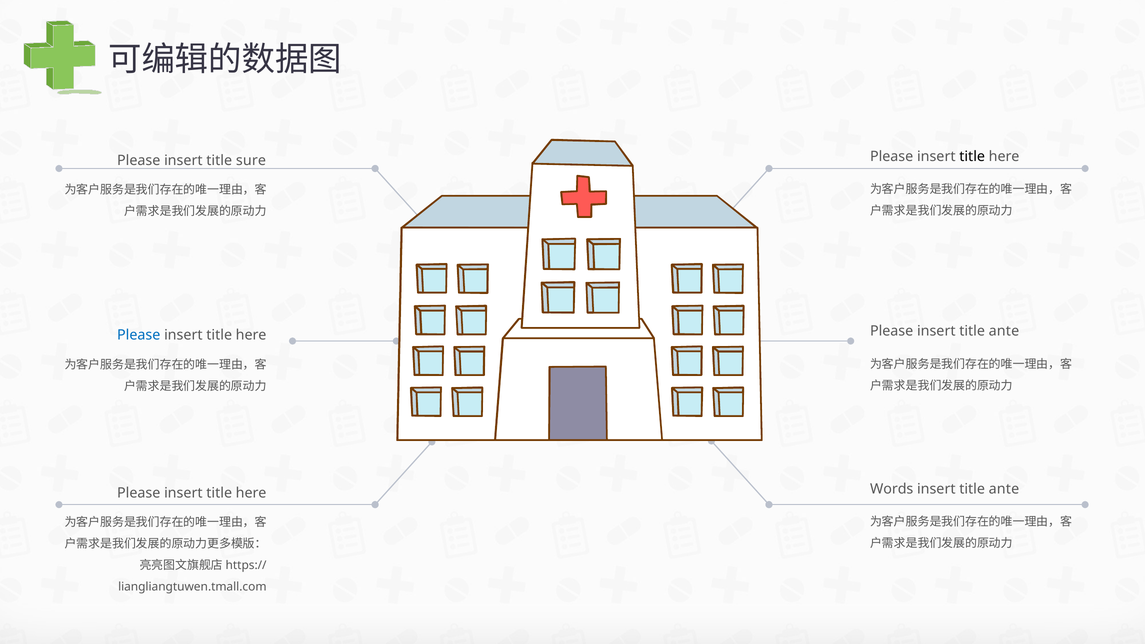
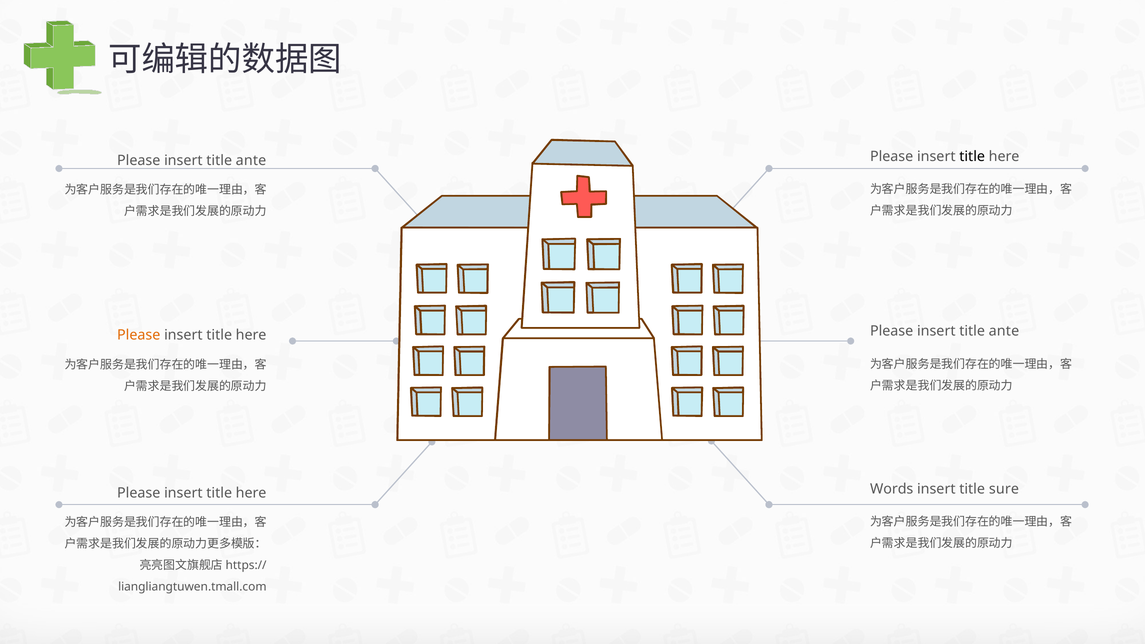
sure: sure -> ante (251, 160)
Please colour: blue -> orange (139, 335)
ante: ante -> sure (1004, 489)
